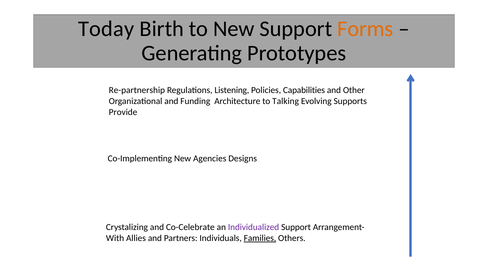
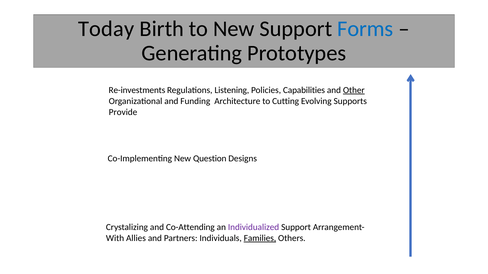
Forms colour: orange -> blue (365, 29)
Re-partnership: Re-partnership -> Re-investments (137, 90)
Other underline: none -> present (354, 90)
Talking: Talking -> Cutting (286, 101)
Agencies: Agencies -> Question (210, 159)
Co-Celebrate: Co-Celebrate -> Co-Attending (190, 228)
